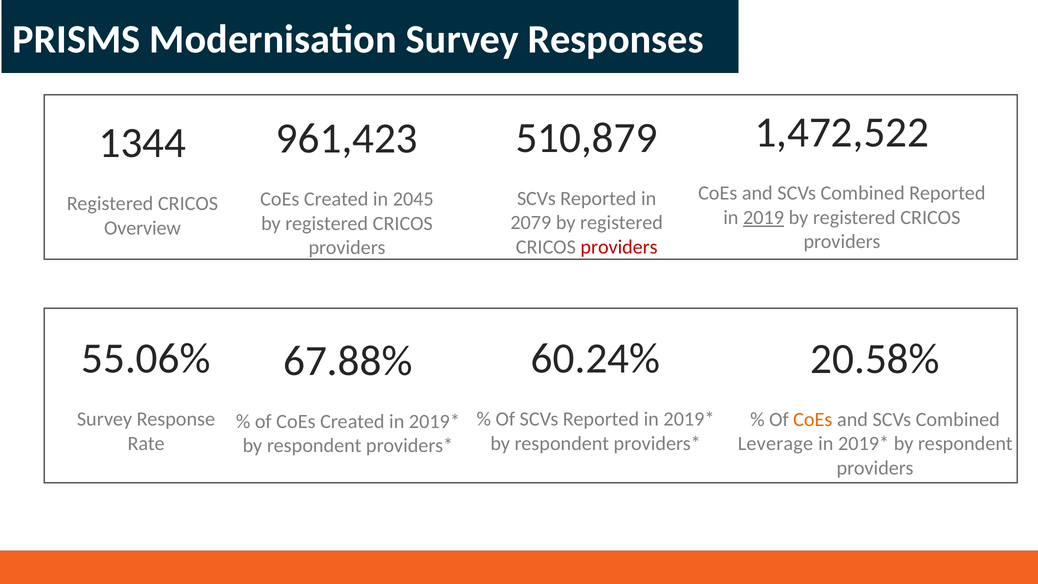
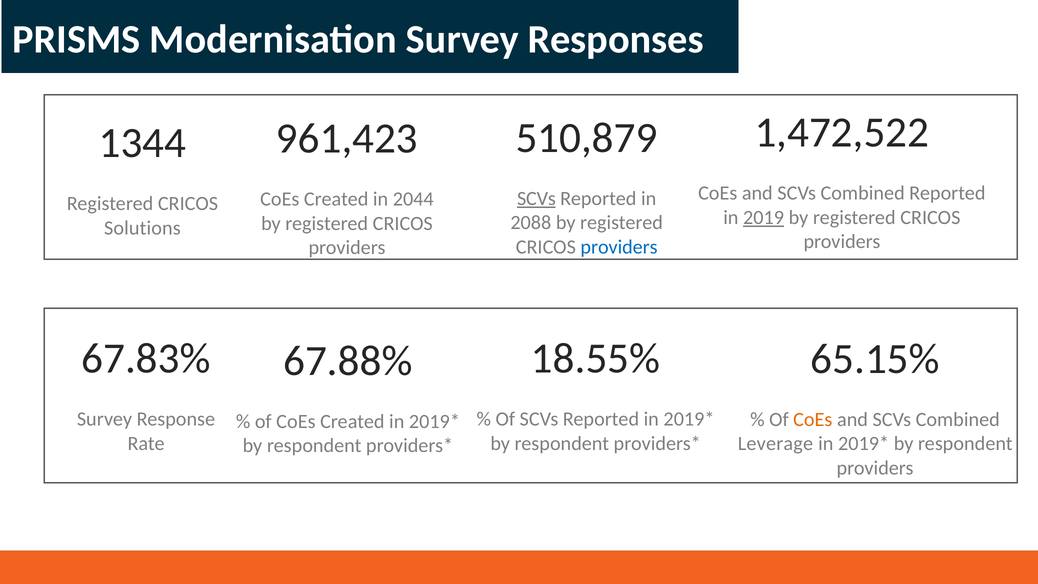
SCVs underline: none -> present (536, 199)
2045: 2045 -> 2044 (413, 199)
2079: 2079 -> 2088 (531, 223)
Overview: Overview -> Solutions (142, 228)
providers colour: red -> blue (619, 247)
55.06%: 55.06% -> 67.83% (146, 359)
60.24%: 60.24% -> 18.55% (596, 359)
20.58%: 20.58% -> 65.15% (875, 359)
